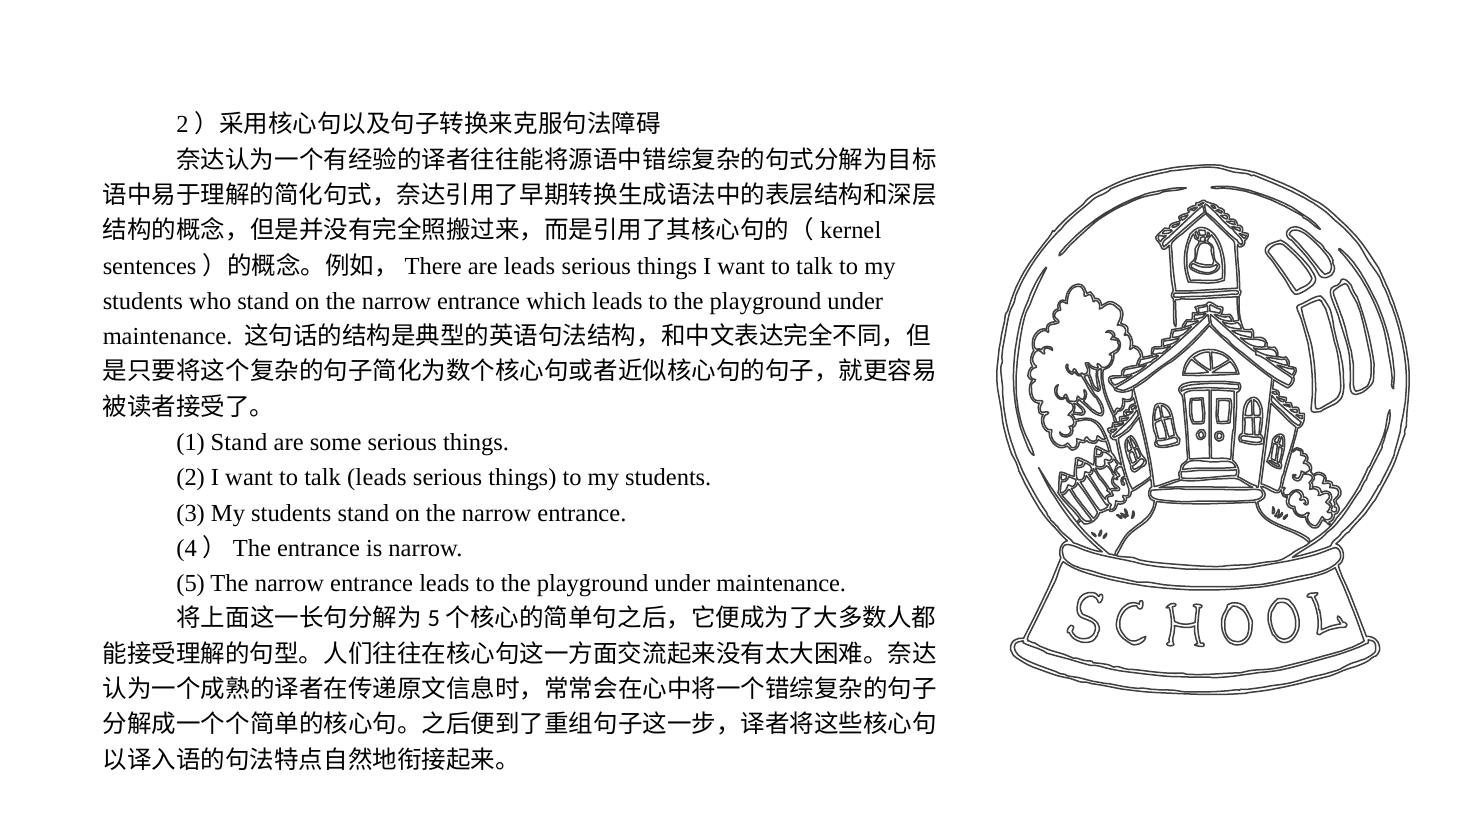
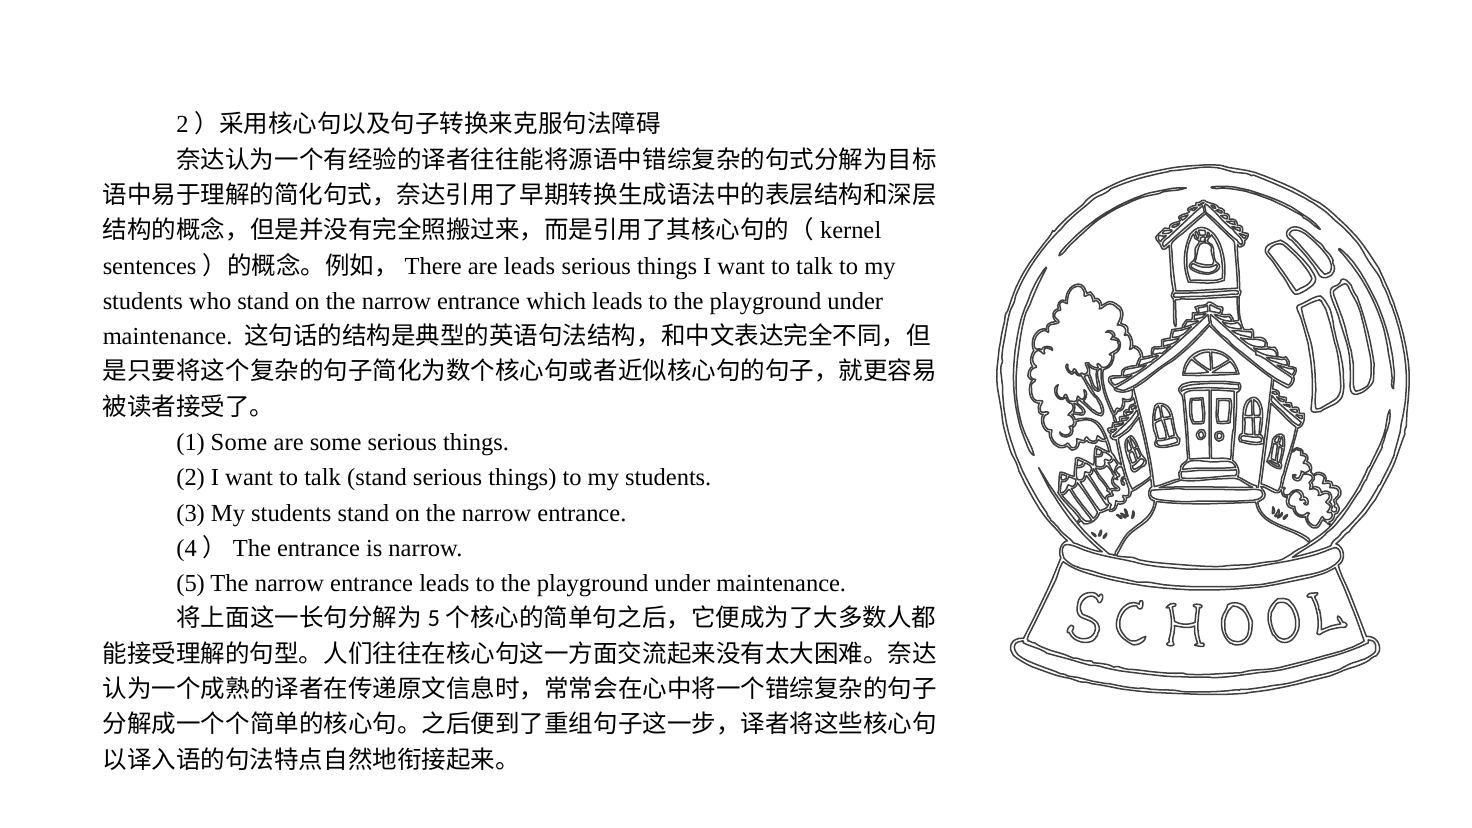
1 Stand: Stand -> Some (239, 443)
talk leads: leads -> stand (377, 478)
